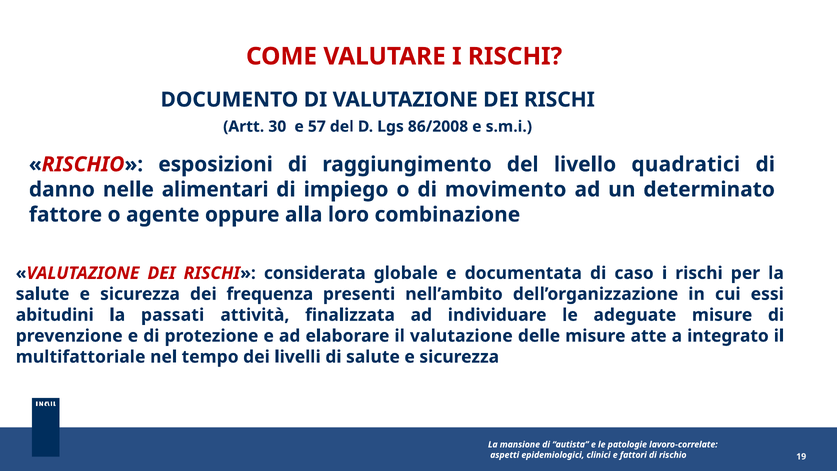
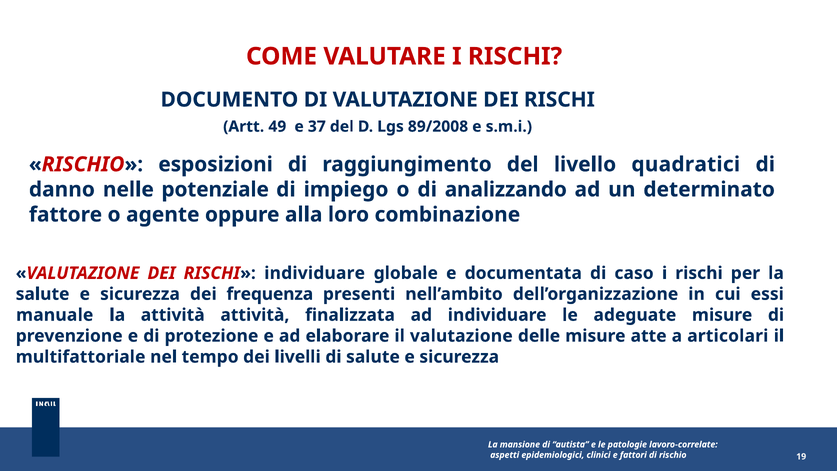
30: 30 -> 49 (277, 126)
57: 57 -> 37 (317, 126)
86/2008: 86/2008 -> 89/2008 (438, 126)
alimentari: alimentari -> potenziale (215, 189)
movimento: movimento -> analizzando (506, 189)
RISCHI considerata: considerata -> individuare (315, 273)
abitudini: abitudini -> manuale (55, 315)
la passati: passati -> attività (173, 315)
integrato: integrato -> articolari (728, 336)
